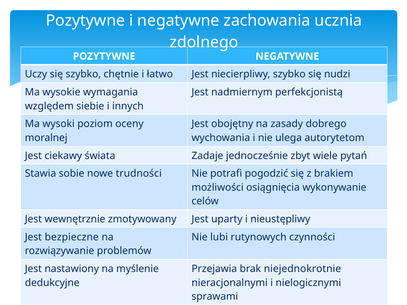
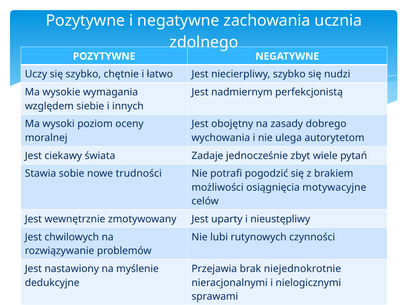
wykonywanie: wykonywanie -> motywacyjne (334, 188)
bezpieczne: bezpieczne -> chwilowych (72, 237)
